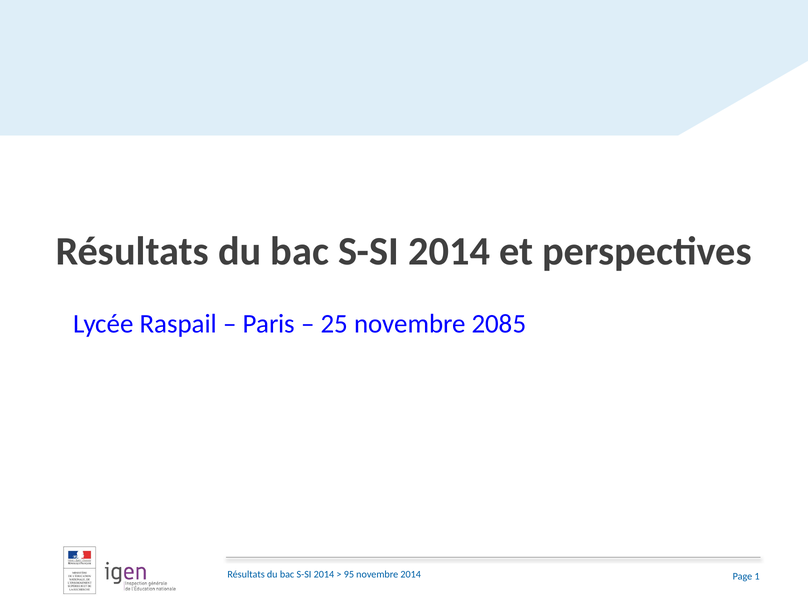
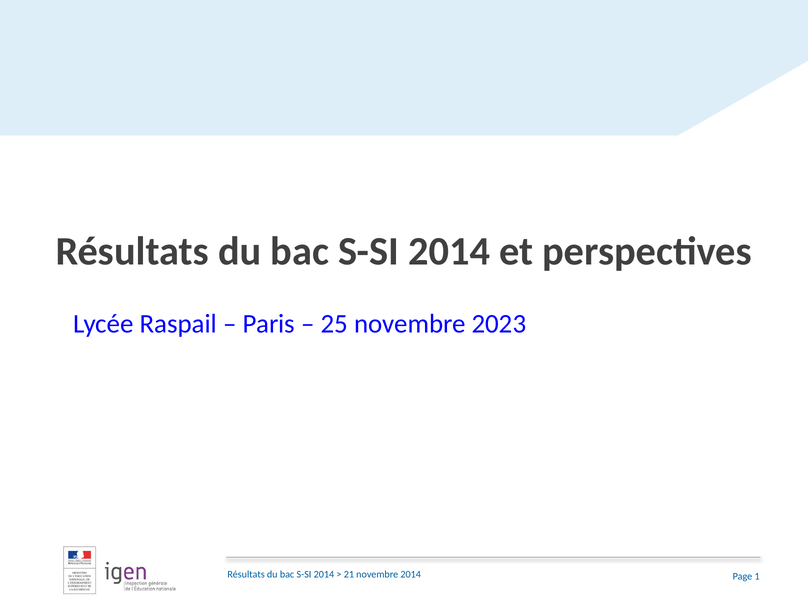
2085: 2085 -> 2023 (499, 324)
95: 95 -> 21 (349, 575)
